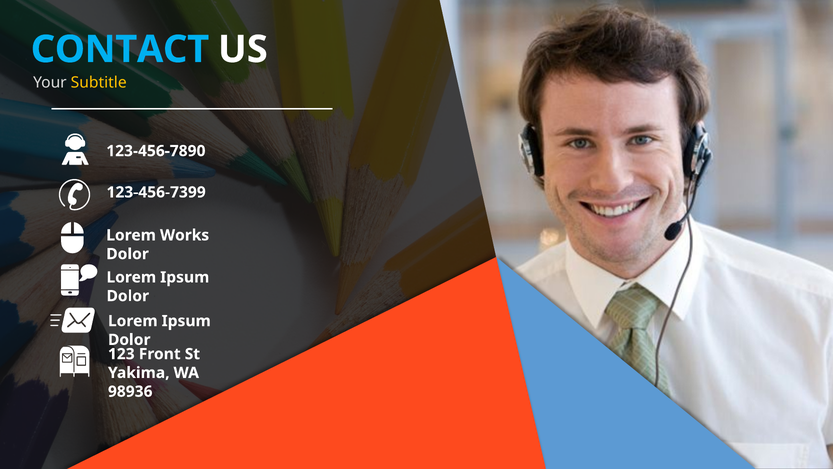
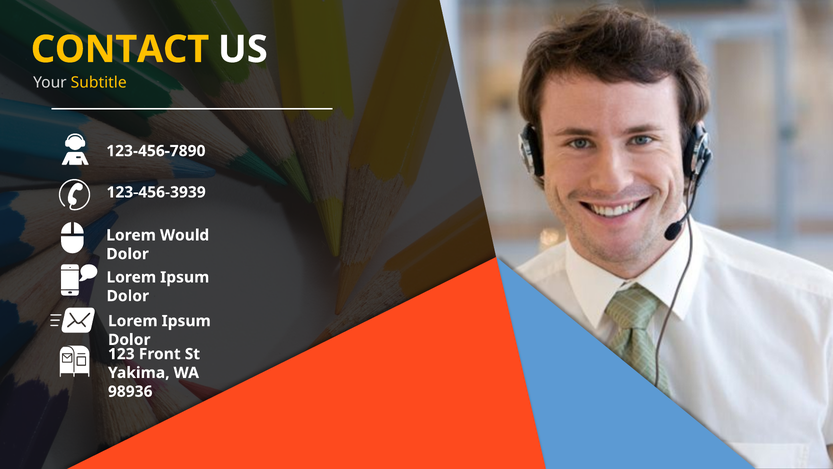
CONTACT colour: light blue -> yellow (120, 49)
123-456-7399: 123-456-7399 -> 123-456-3939 (156, 192)
Works: Works -> Would (185, 235)
